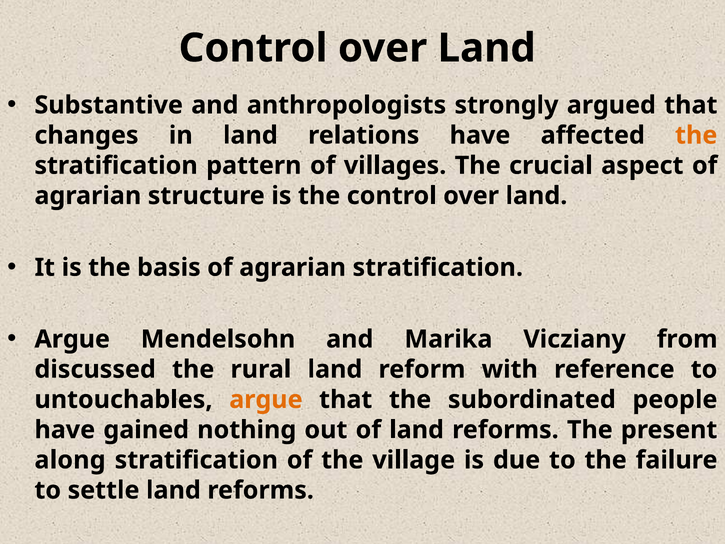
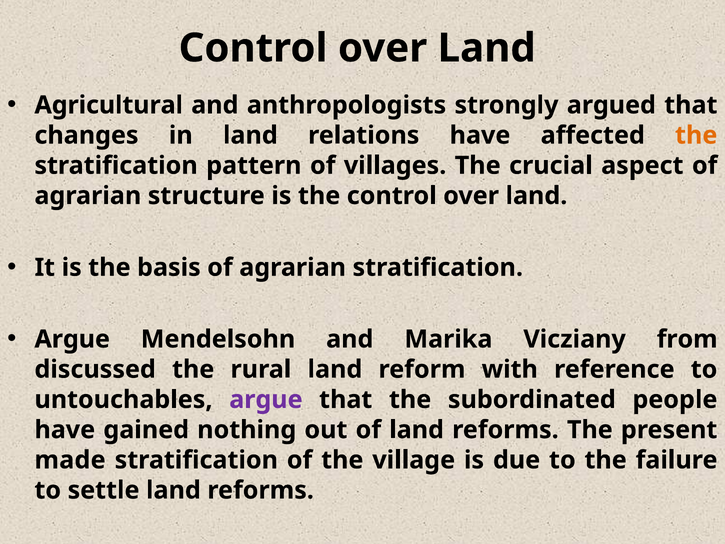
Substantive: Substantive -> Agricultural (109, 105)
argue colour: orange -> purple (266, 399)
along: along -> made (70, 460)
